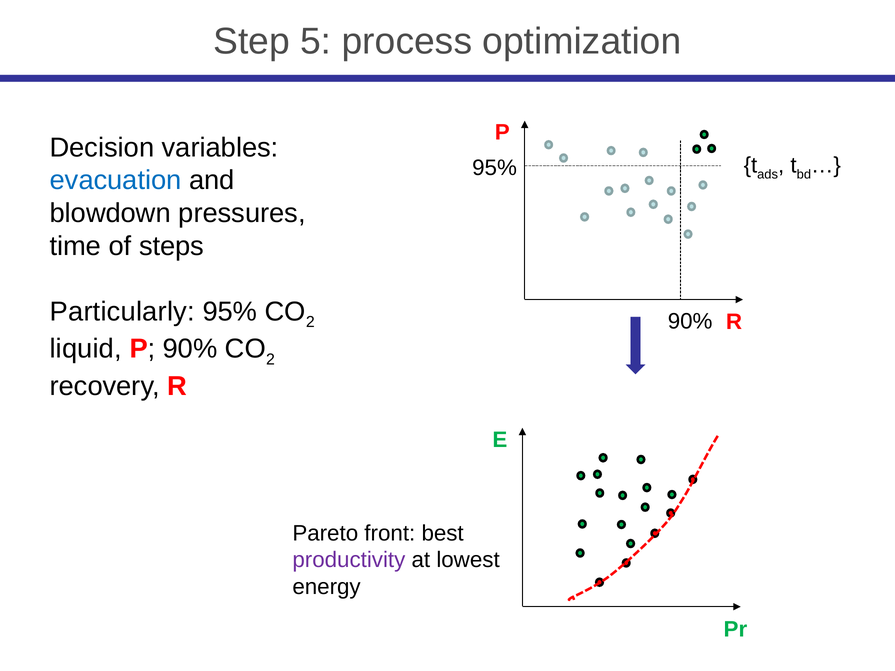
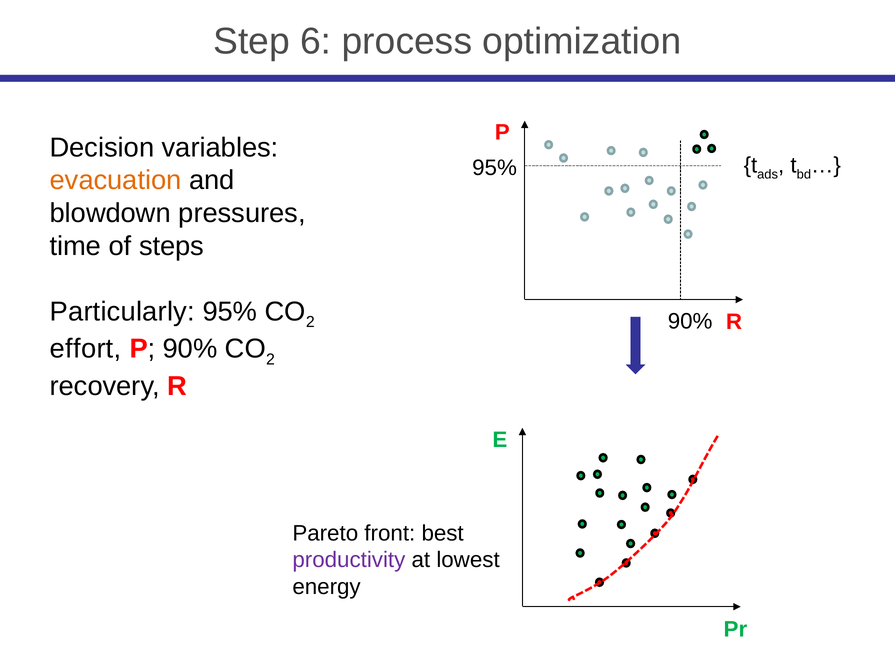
5: 5 -> 6 (316, 42)
evacuation colour: blue -> orange (116, 181)
liquid: liquid -> effort (86, 349)
